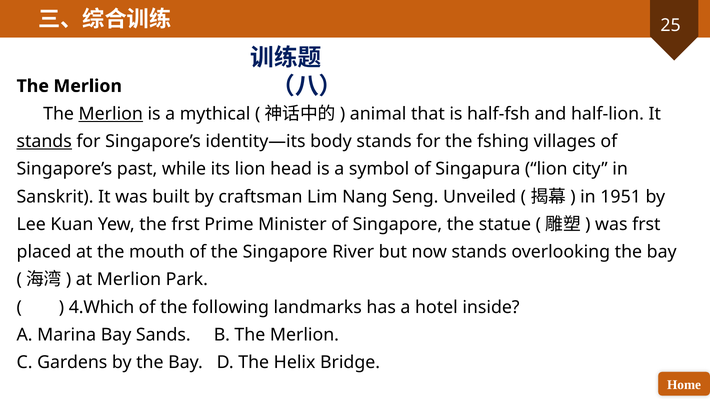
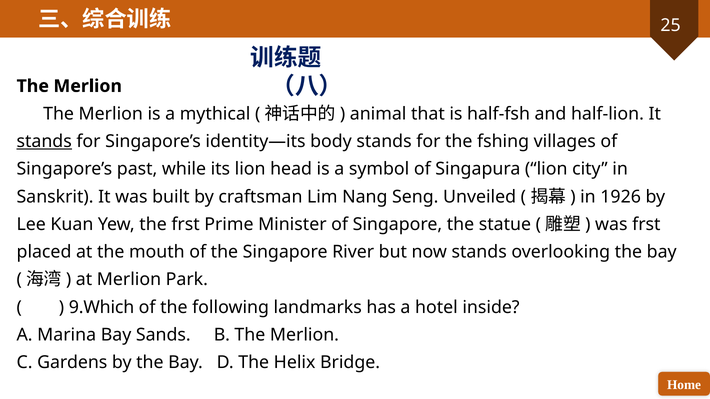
Merlion underline: present -> none (111, 114)
1951: 1951 -> 1926 (621, 197)
4.Which: 4.Which -> 9.Which (102, 308)
